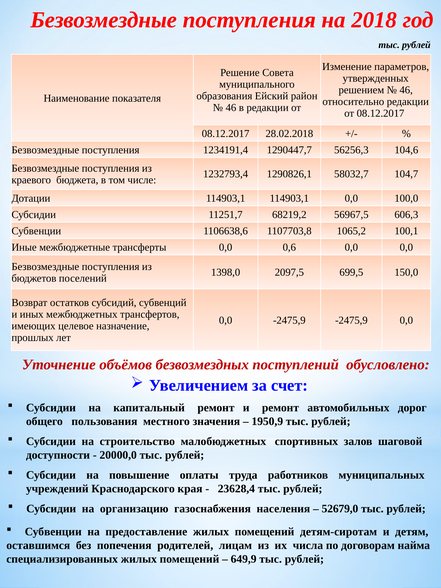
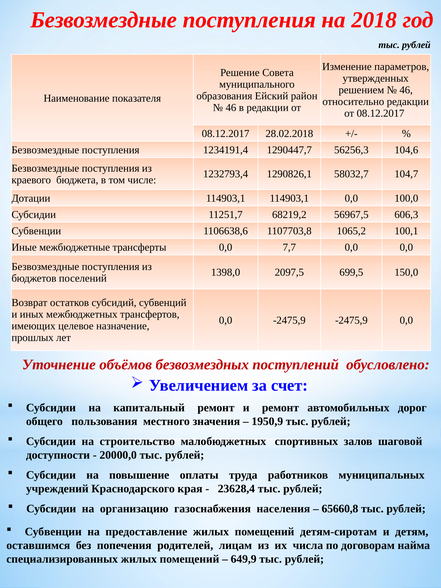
0,6: 0,6 -> 7,7 (289, 247)
52679,0: 52679,0 -> 65660,8 (340, 509)
